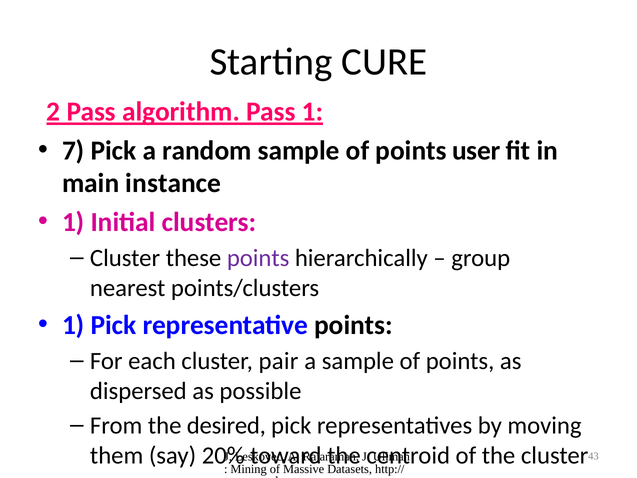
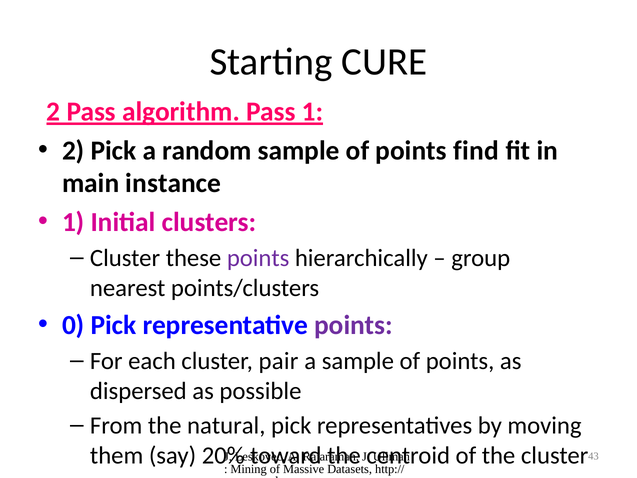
7: 7 -> 2 (73, 150)
user: user -> find (476, 150)
1: 1 -> 0 (73, 325)
points colour: black -> purple (353, 325)
desired: desired -> natural (226, 426)
